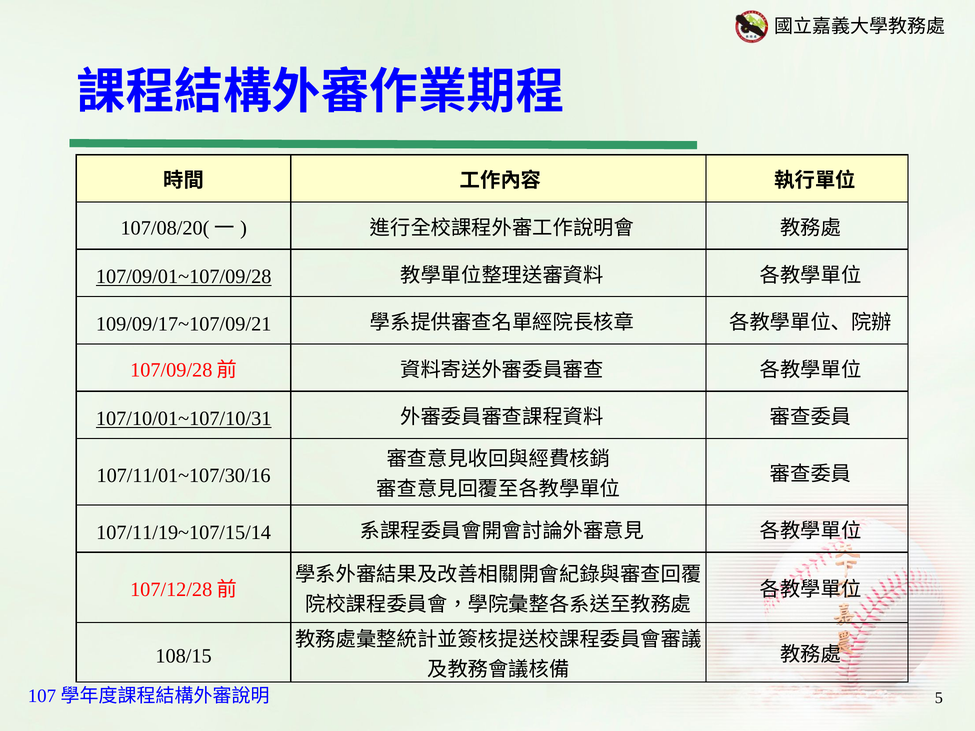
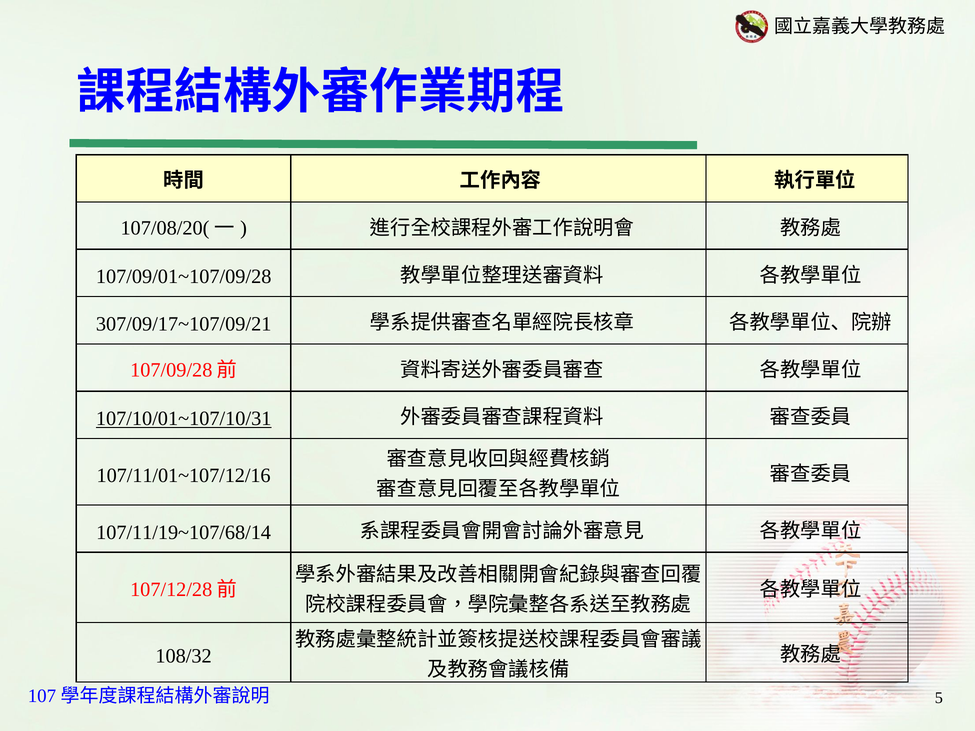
107/09/01~107/09/28 underline: present -> none (184, 277)
109/09/17~107/09/21: 109/09/17~107/09/21 -> 307/09/17~107/09/21 (184, 324)
107/11/01~107/30/16: 107/11/01~107/30/16 -> 107/11/01~107/12/16 (184, 476)
107/11/19~107/15/14: 107/11/19~107/15/14 -> 107/11/19~107/68/14 (184, 533)
108/15: 108/15 -> 108/32 (184, 656)
